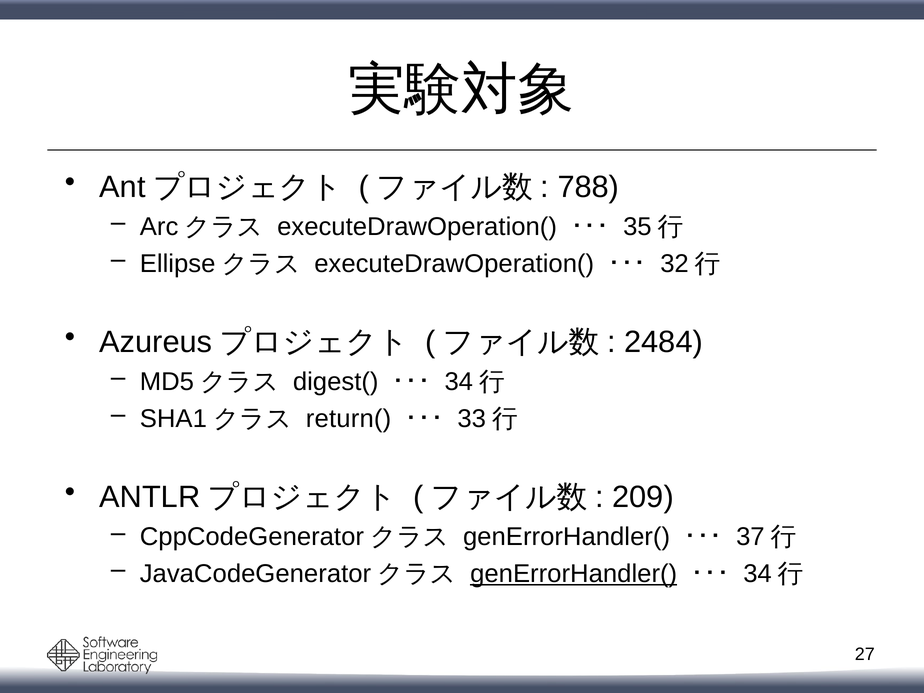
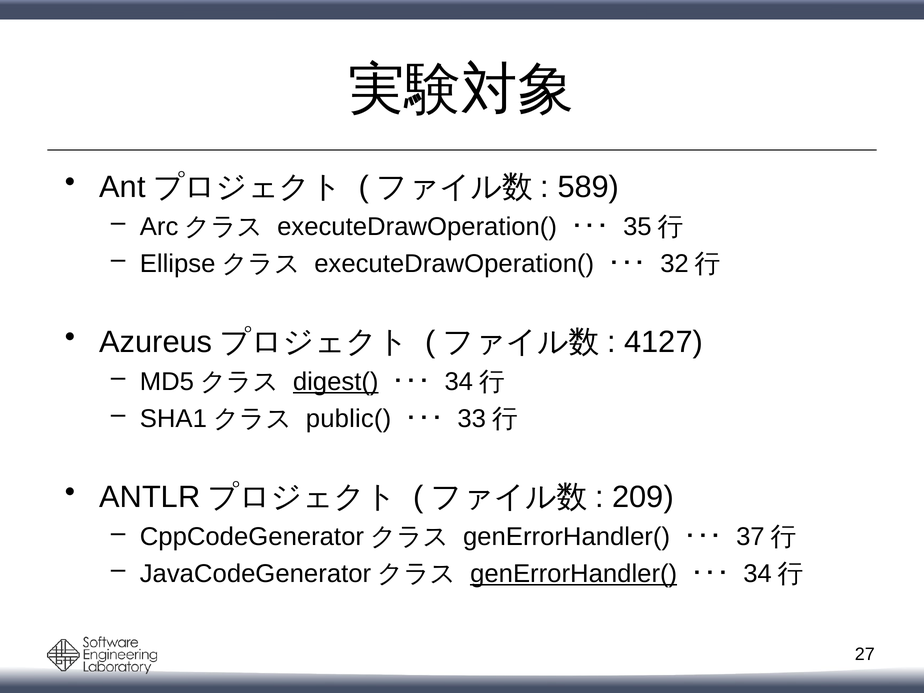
788: 788 -> 589 (588, 187)
2484: 2484 -> 4127 (664, 342)
digest( underline: none -> present (336, 382)
return(: return( -> public( (349, 419)
